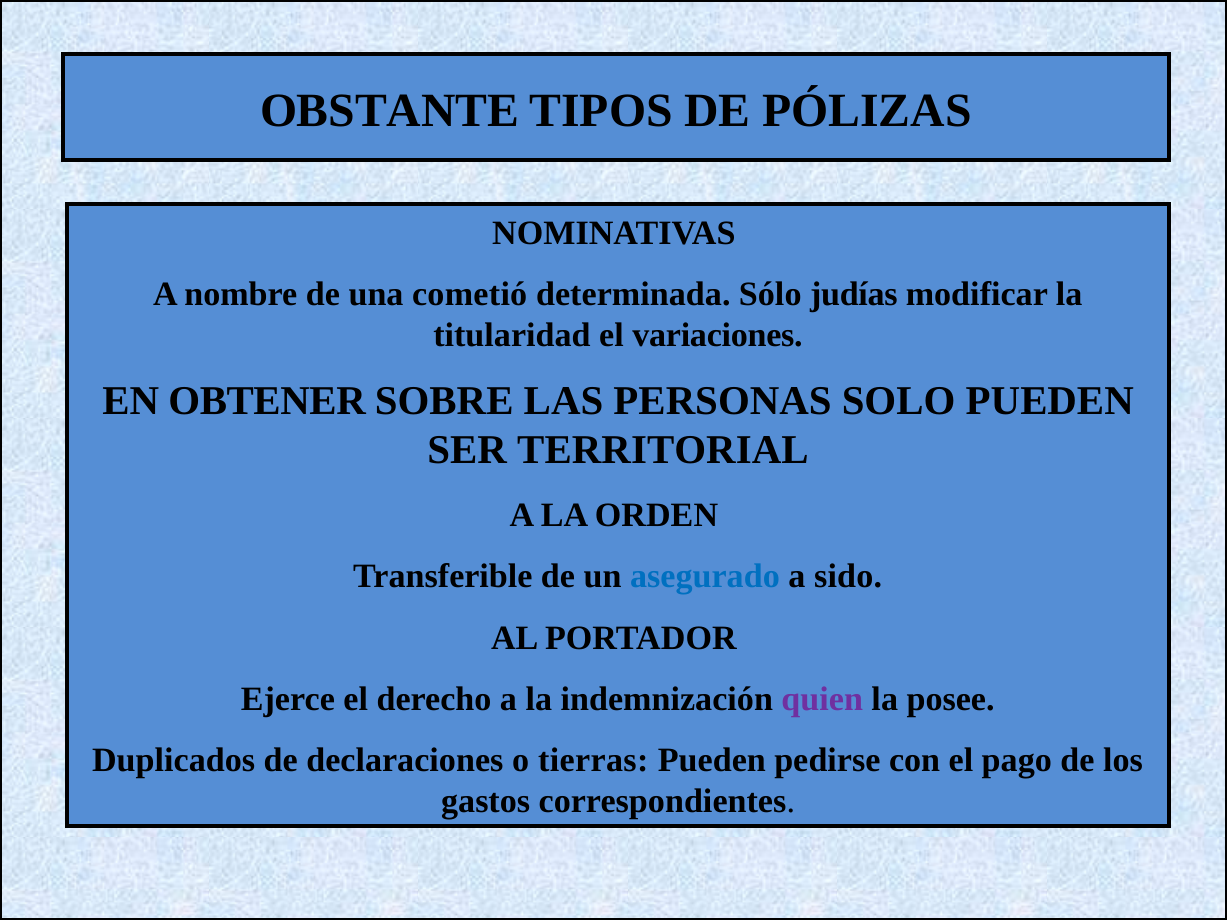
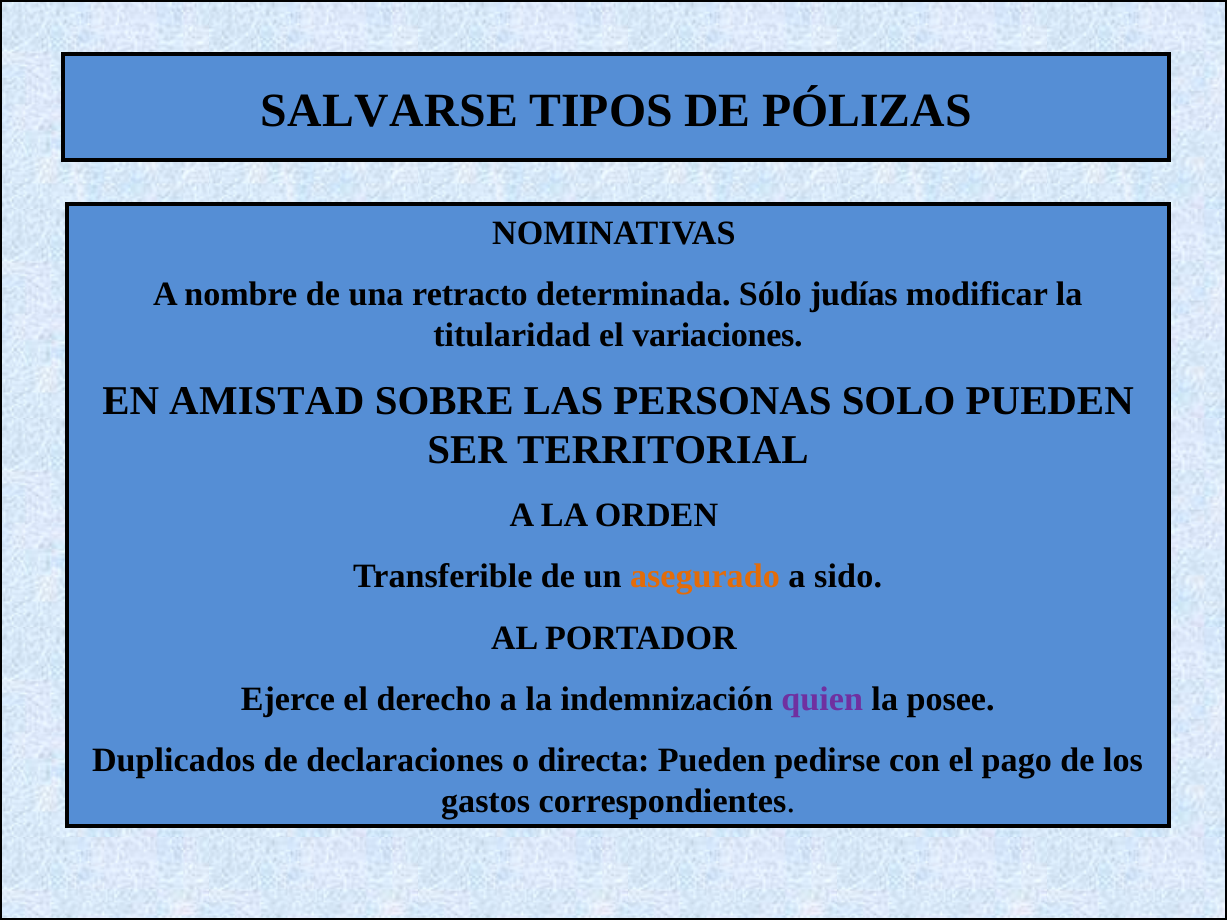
OBSTANTE: OBSTANTE -> SALVARSE (389, 111)
cometió: cometió -> retracto (470, 295)
OBTENER: OBTENER -> AMISTAD (267, 402)
asegurado colour: blue -> orange (705, 577)
tierras: tierras -> directa (594, 761)
